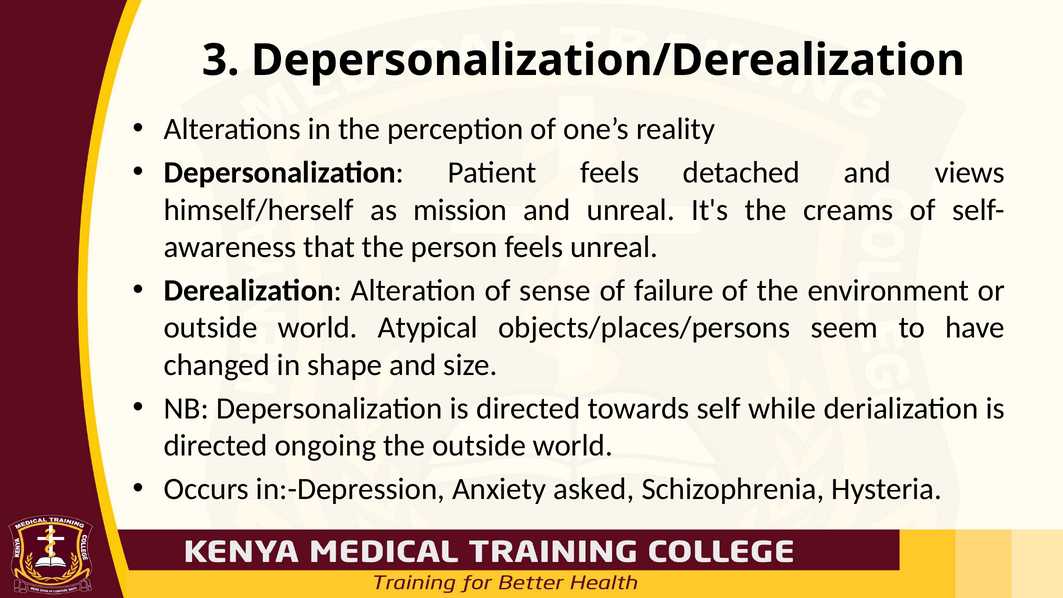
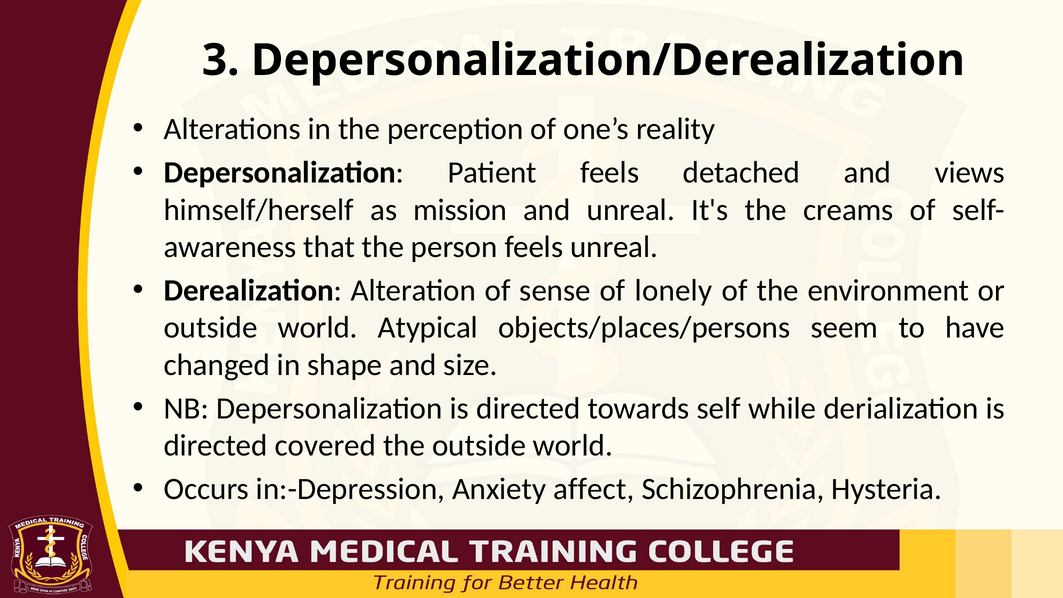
failure: failure -> lonely (673, 290)
ongoing: ongoing -> covered (325, 446)
asked: asked -> affect (594, 489)
